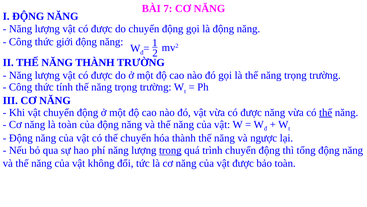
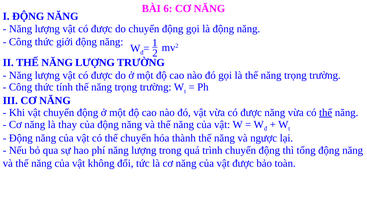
7: 7 -> 6 (168, 9)
THẾ NĂNG THÀNH: THÀNH -> LƯỢNG (95, 62)
là toàn: toàn -> thay (68, 124)
trong underline: present -> none (170, 150)
